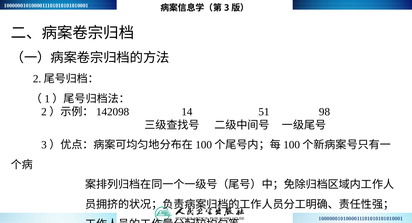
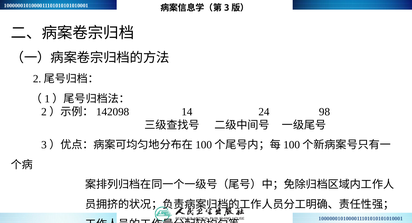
51: 51 -> 24 (264, 112)
